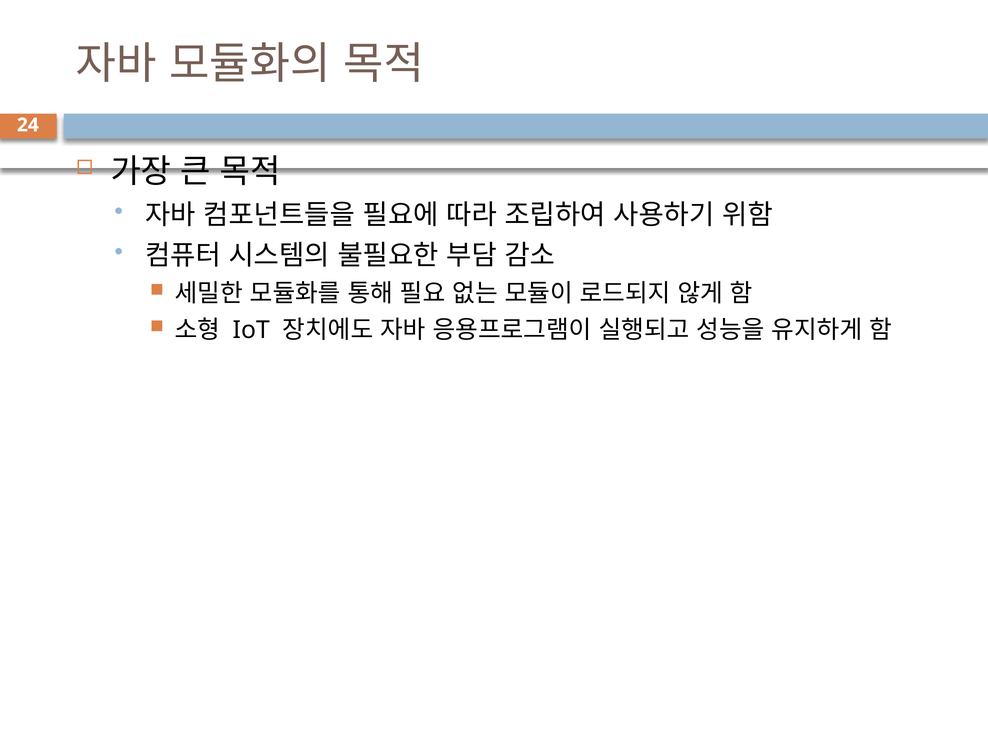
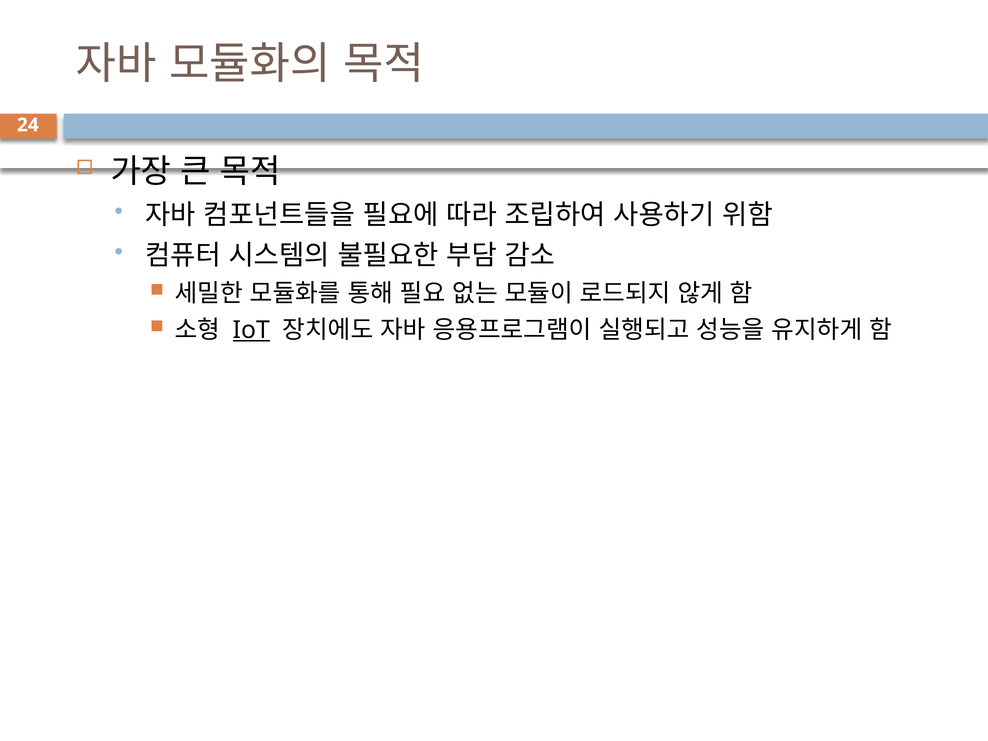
IoT underline: none -> present (251, 330)
